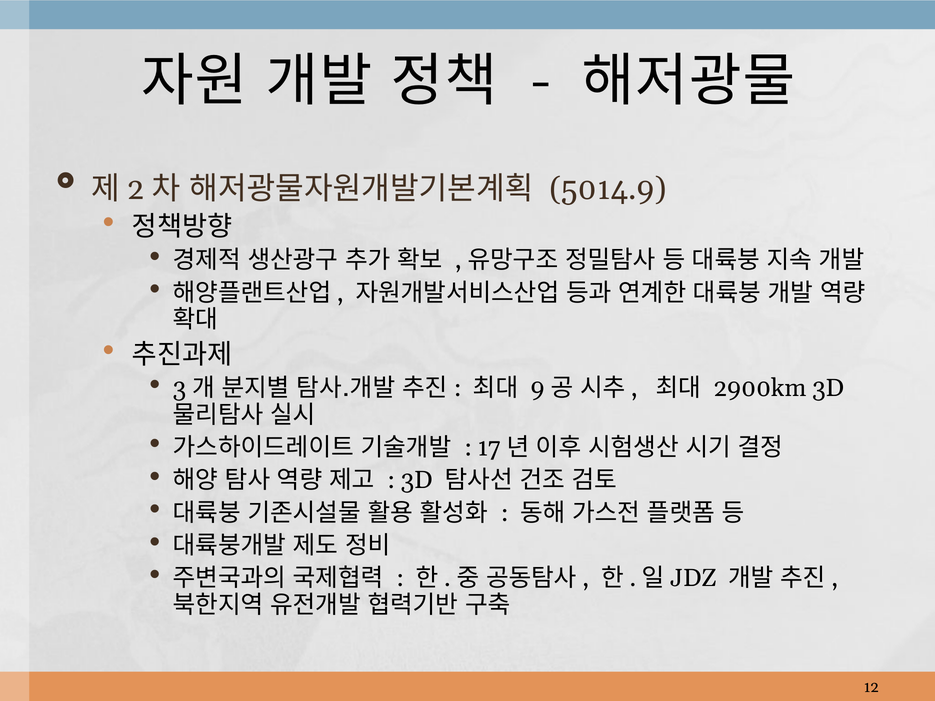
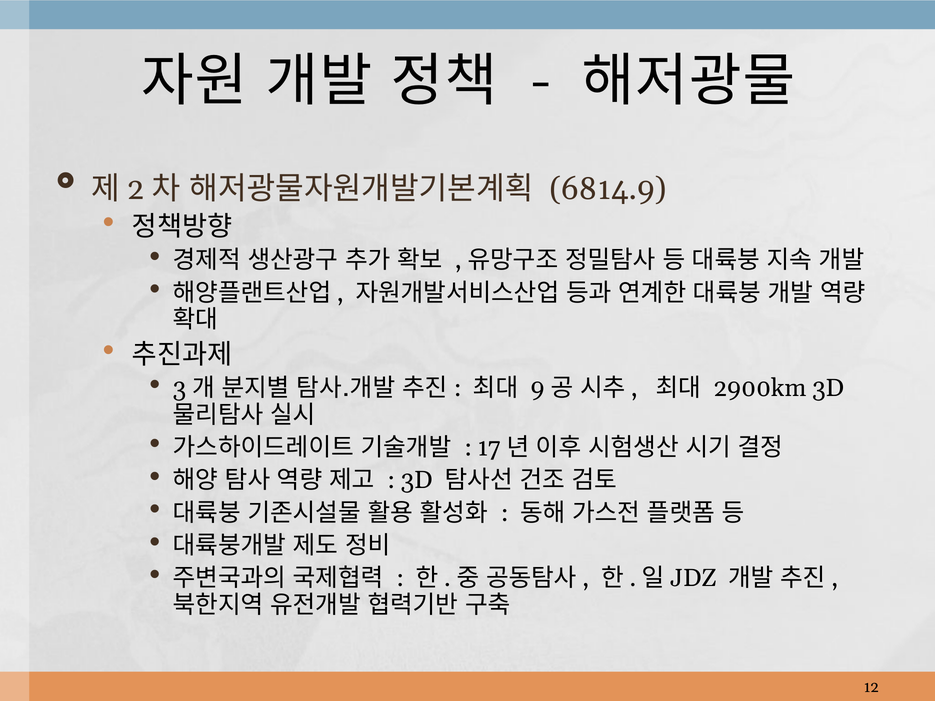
5014.9: 5014.9 -> 6814.9 (608, 189)
